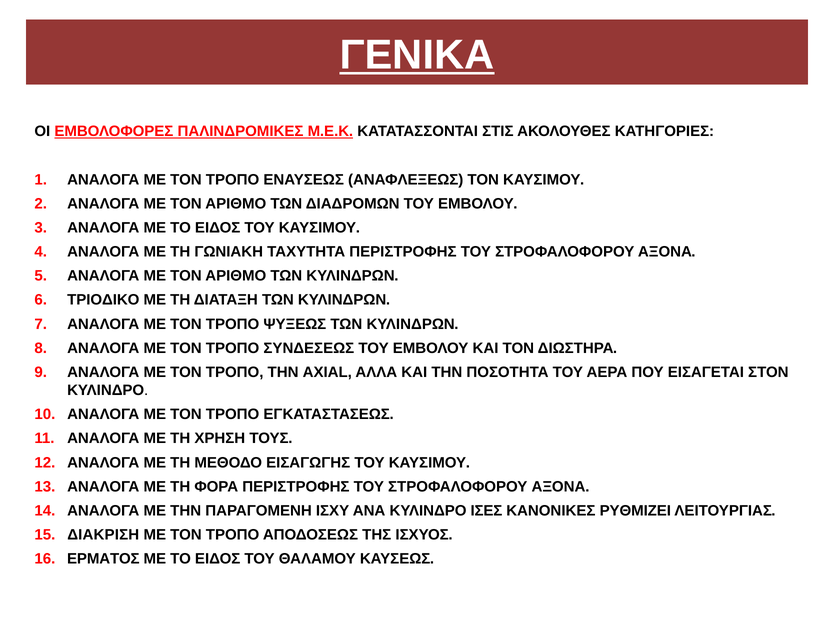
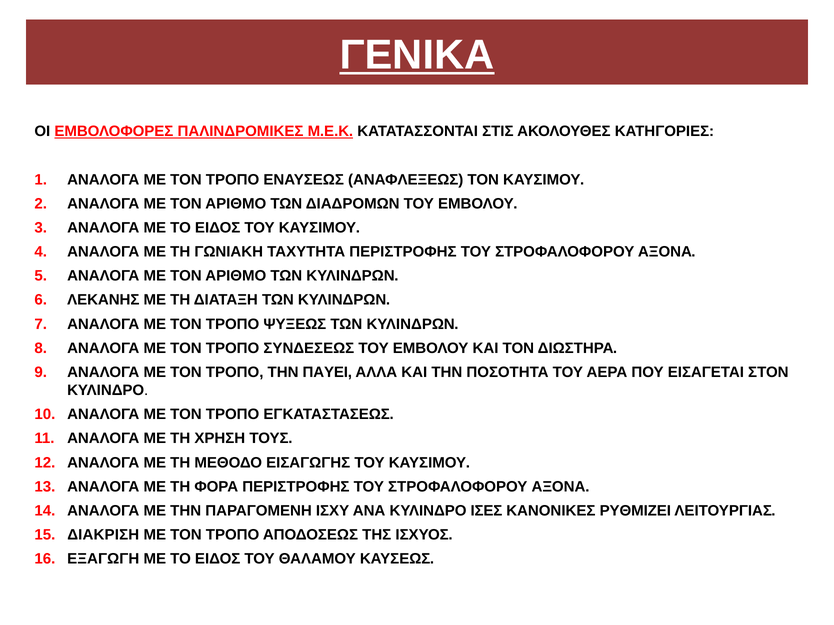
ΤΡΙΟΔΙΚΟ: ΤΡΙΟΔΙΚΟ -> ΛΕΚΑΝΗΣ (103, 300)
AXIAL: AXIAL -> ΠΑΥΕΙ (327, 373)
ΕΡΜΑΤΟΣ: ΕΡΜΑΤΟΣ -> ΕΞΑΓΩΓΗ (103, 559)
